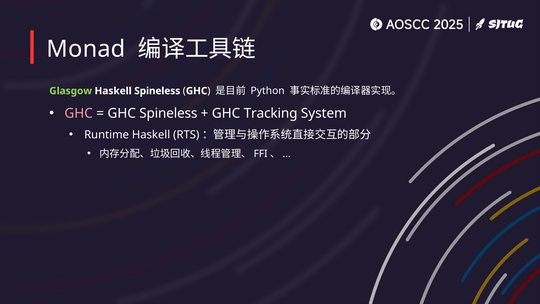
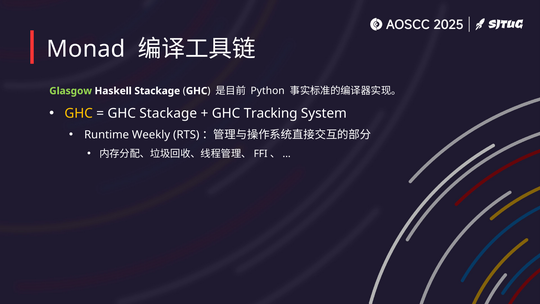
Haskell Spineless: Spineless -> Stackage (157, 91)
GHC colour: pink -> yellow (79, 113)
GHC Spineless: Spineless -> Stackage (168, 113)
Runtime Haskell: Haskell -> Weekly (151, 135)
